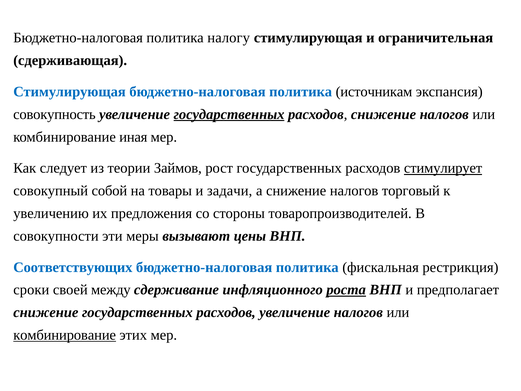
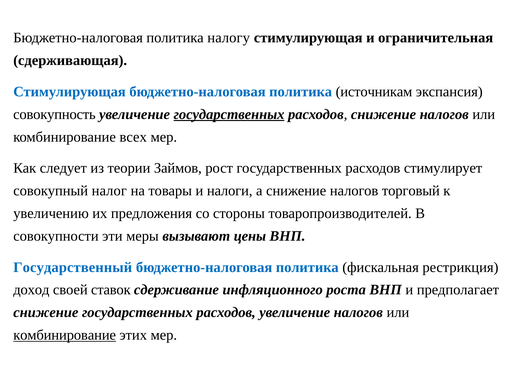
иная: иная -> всех (133, 137)
стимулирует underline: present -> none (443, 168)
собой: собой -> налог (109, 191)
задачи: задачи -> налоги (230, 191)
Соответствующих: Соответствующих -> Государственный (73, 267)
сроки: сроки -> доход (31, 290)
между: между -> ставок (111, 290)
роста underline: present -> none (346, 290)
